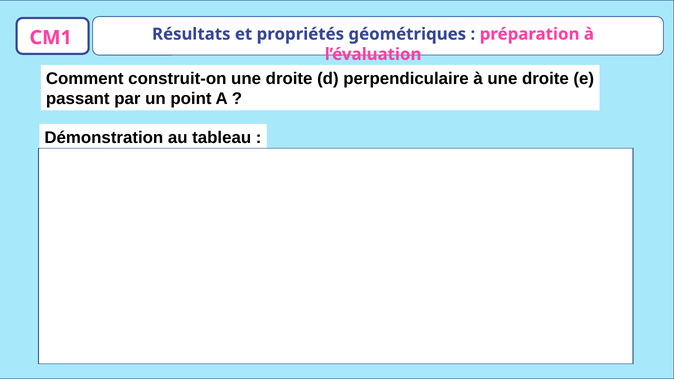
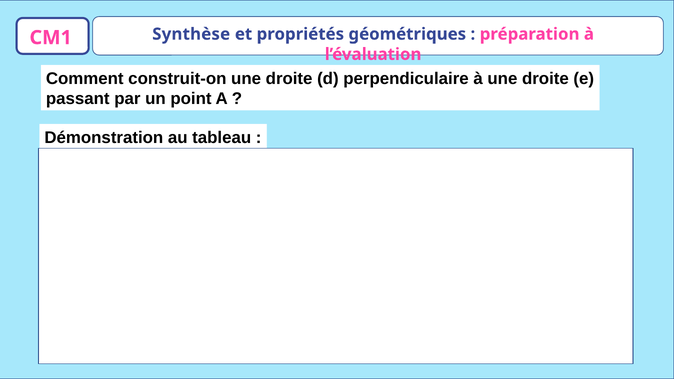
Résultats: Résultats -> Synthèse (191, 34)
